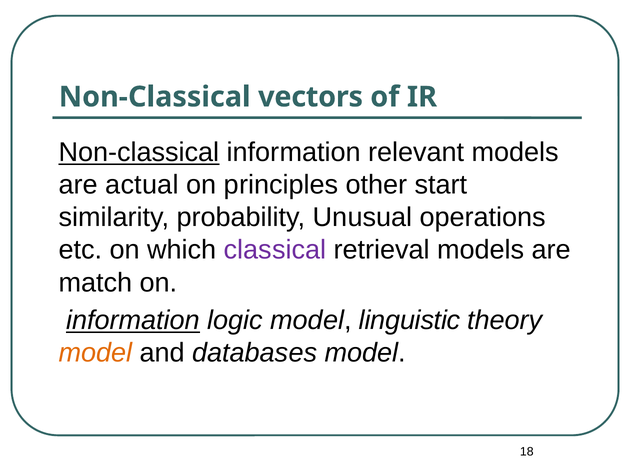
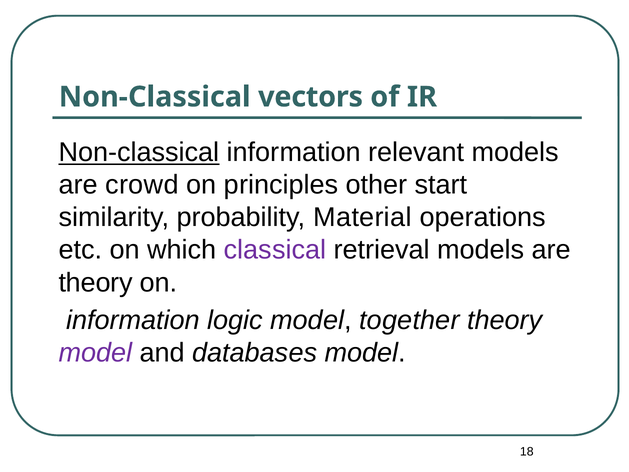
actual: actual -> crowd (142, 185)
Unusual: Unusual -> Material (362, 217)
match: match -> theory (96, 282)
information underline: present -> none (133, 320)
linguistic: linguistic -> together (409, 320)
model colour: orange -> purple (96, 353)
